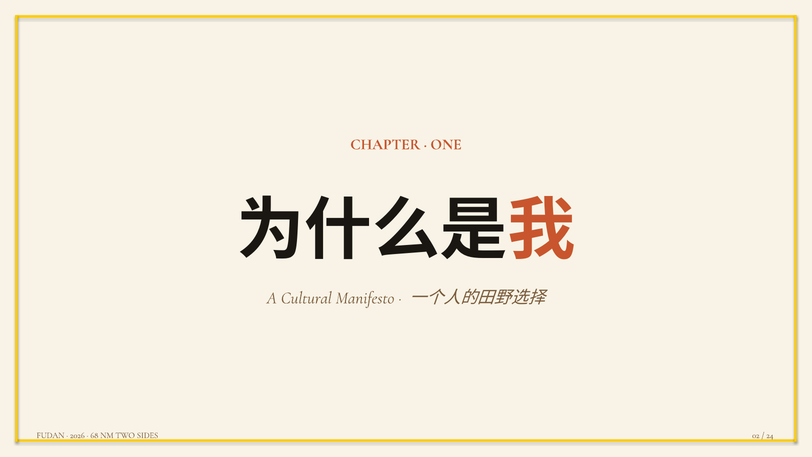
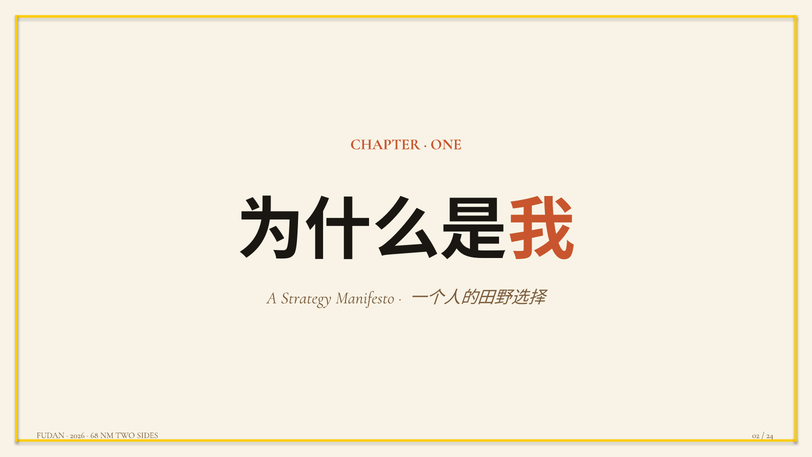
Cultural: Cultural -> Strategy (306, 298)
